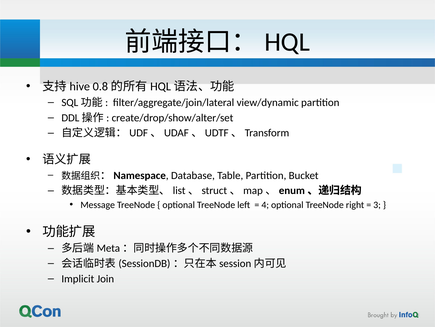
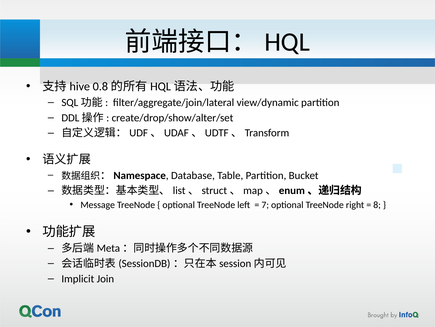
4: 4 -> 7 (265, 204)
3: 3 -> 8 (377, 204)
